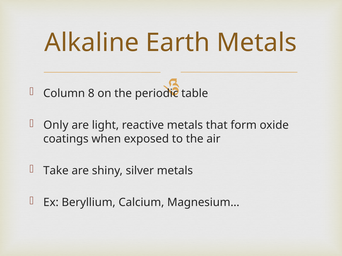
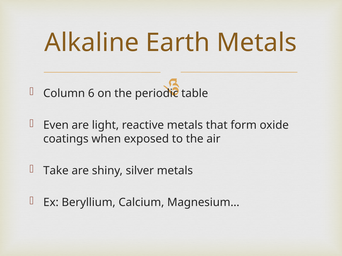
8: 8 -> 6 (91, 93)
Only: Only -> Even (56, 125)
